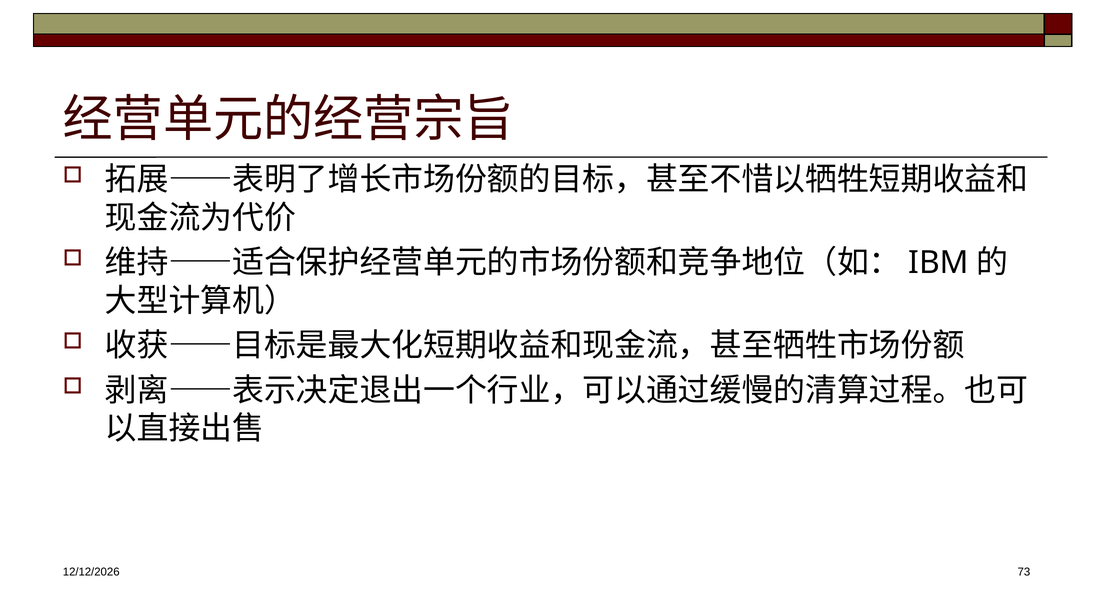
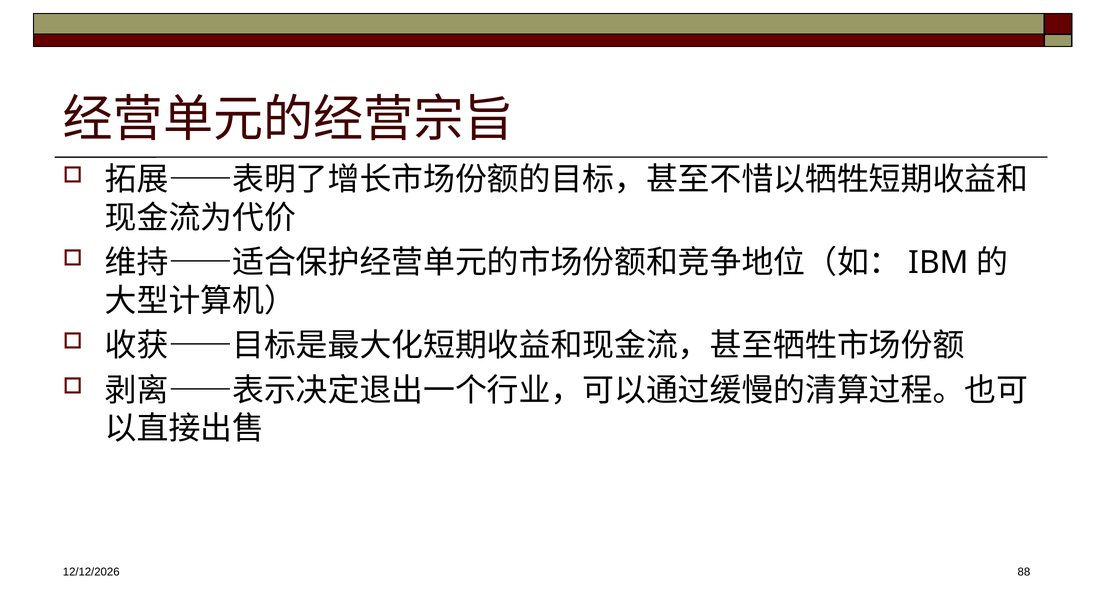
73: 73 -> 88 (1024, 572)
